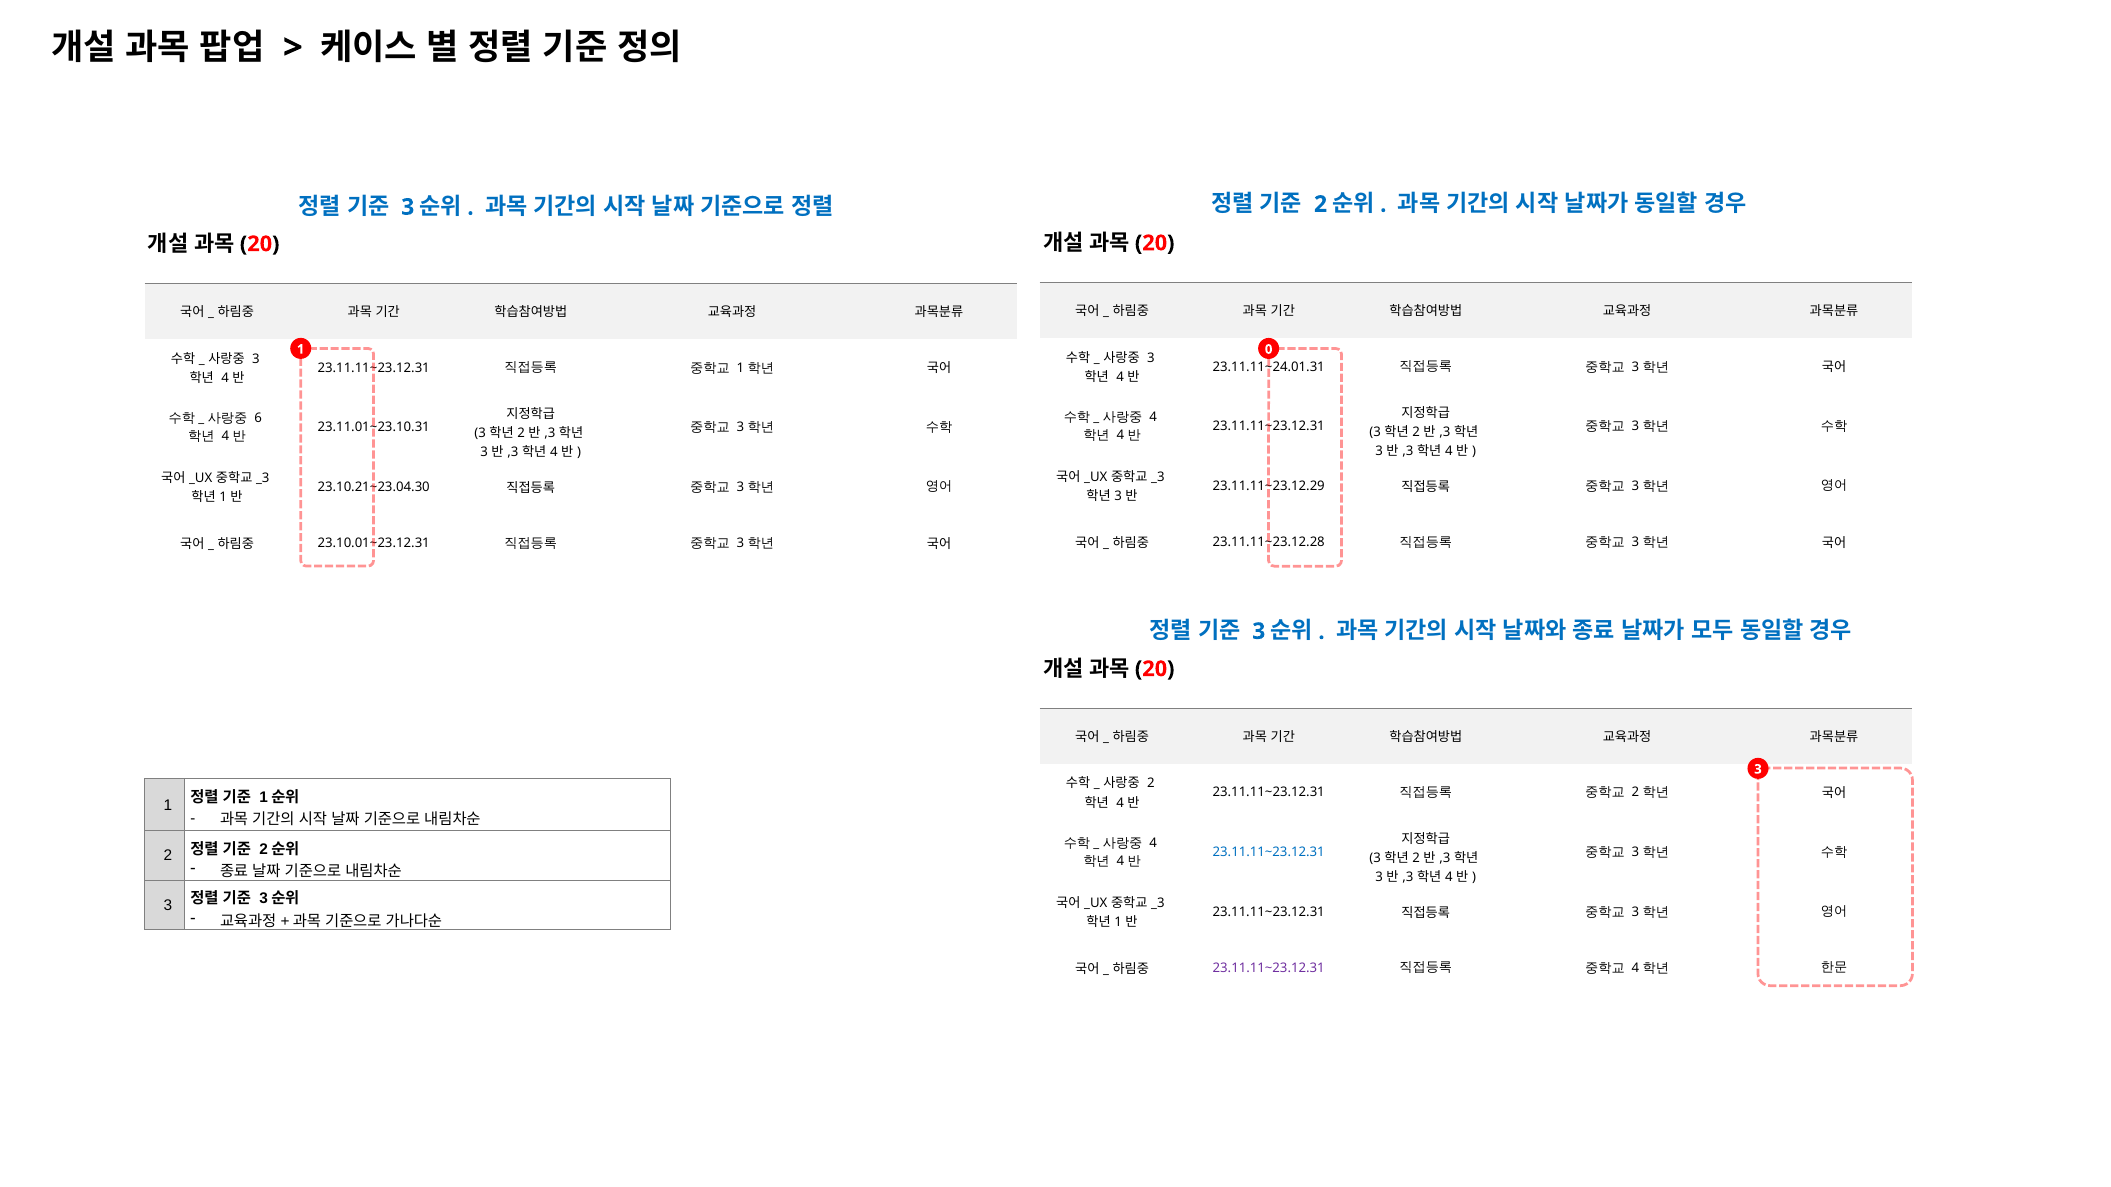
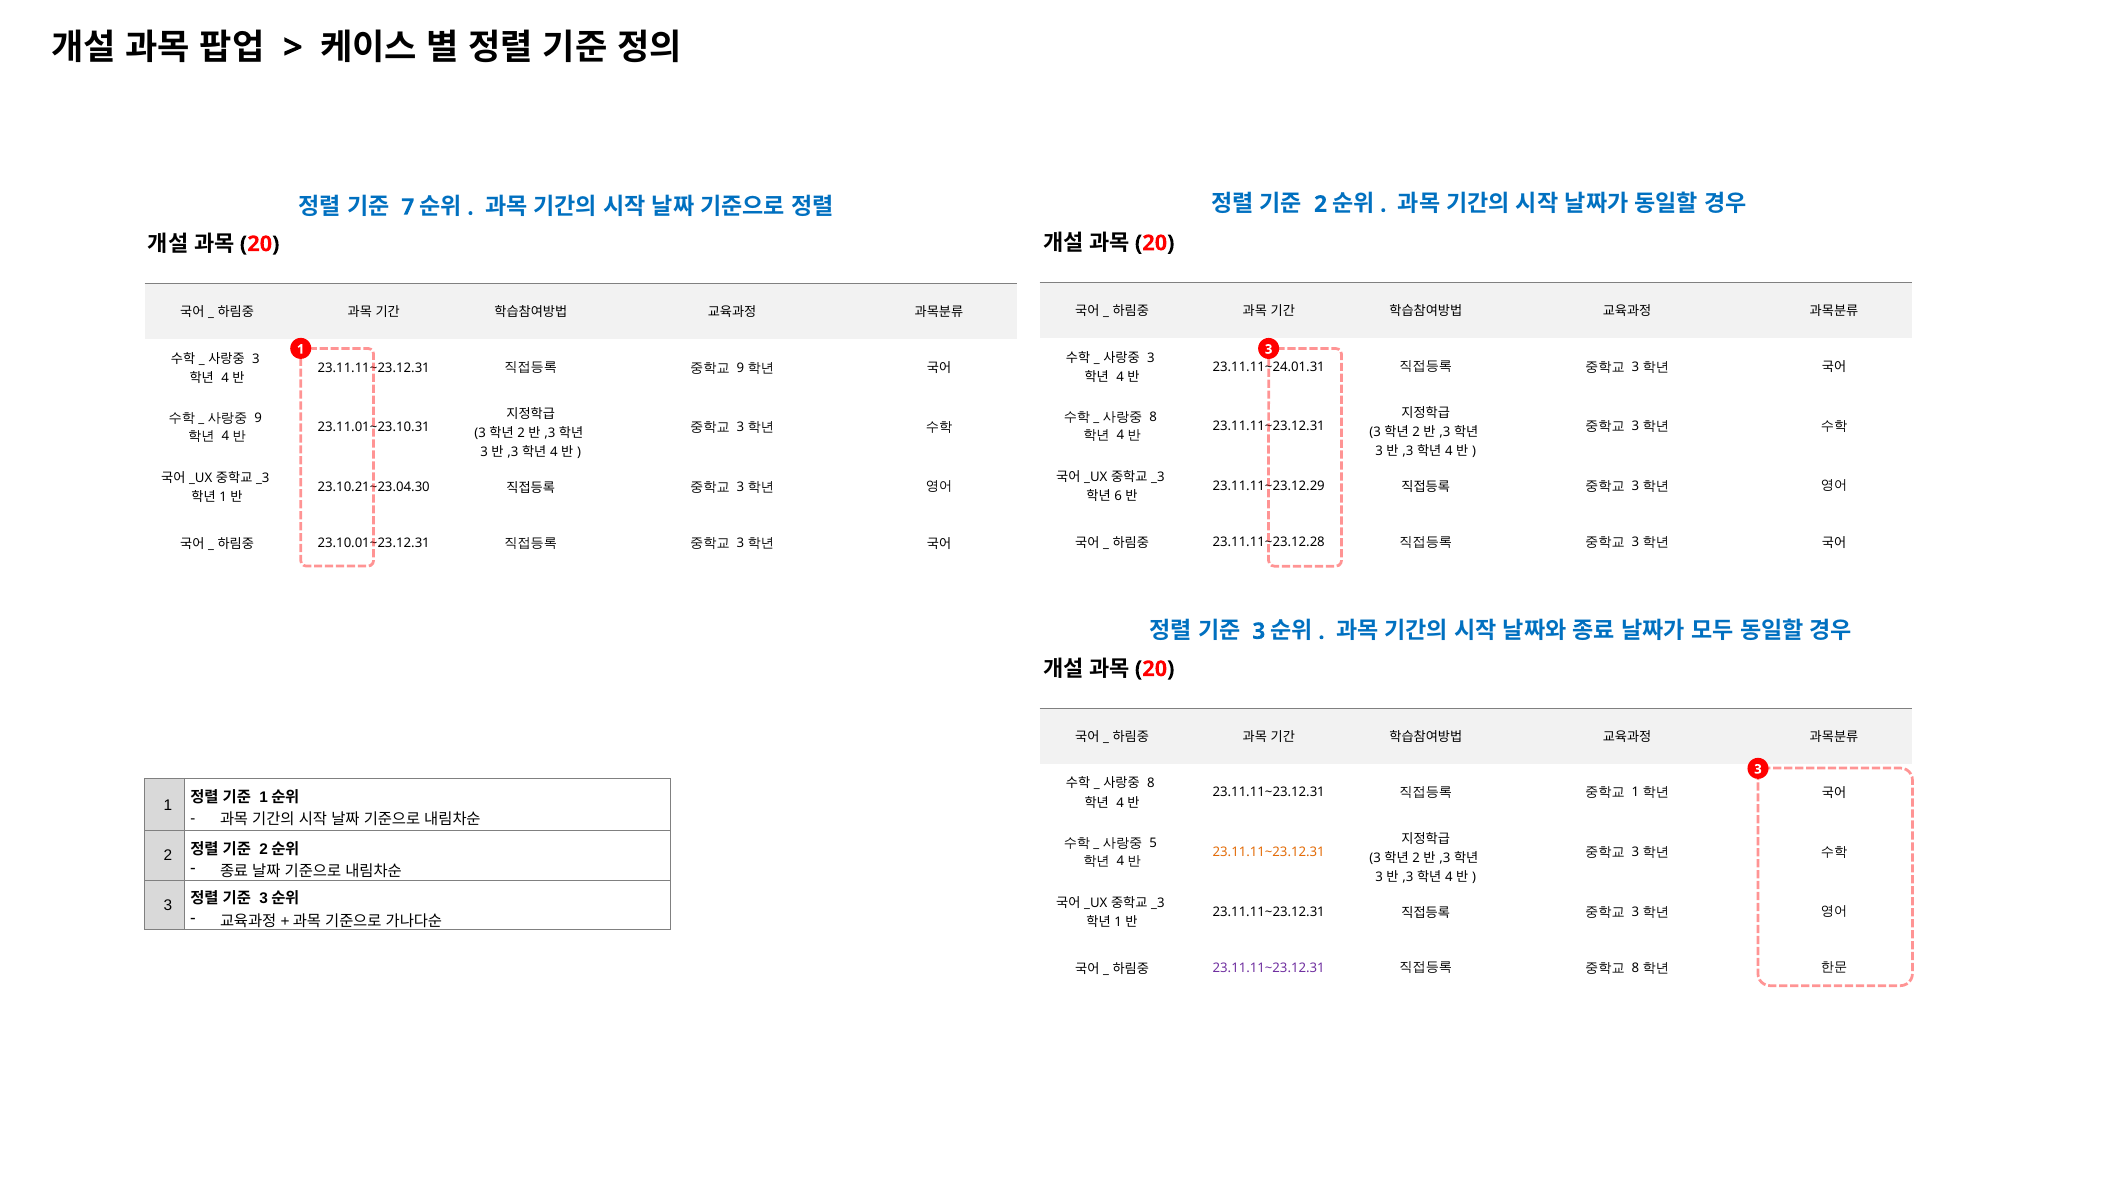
3: 3 -> 7 (408, 207)
1 0: 0 -> 3 (1269, 349)
1: 1 -> 9 (740, 368)
4: 4 -> 8 (1153, 418)
6: 6 -> 9 (258, 419)
3: 3 -> 6 (1118, 497)
2: 2 -> 8 (1151, 784)
2: 2 -> 1 (1636, 793)
4: 4 -> 5 (1153, 844)
23.11.11~23.12.31 colour: blue -> orange (1269, 853)
4: 4 -> 8 (1636, 969)
